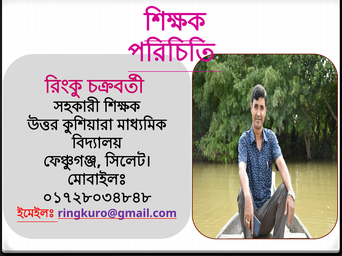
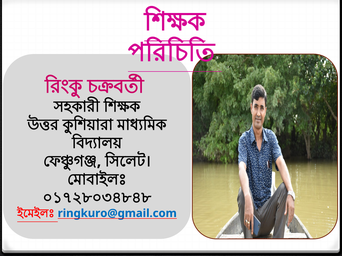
ringkuro@gmail.com colour: purple -> blue (117, 214)
